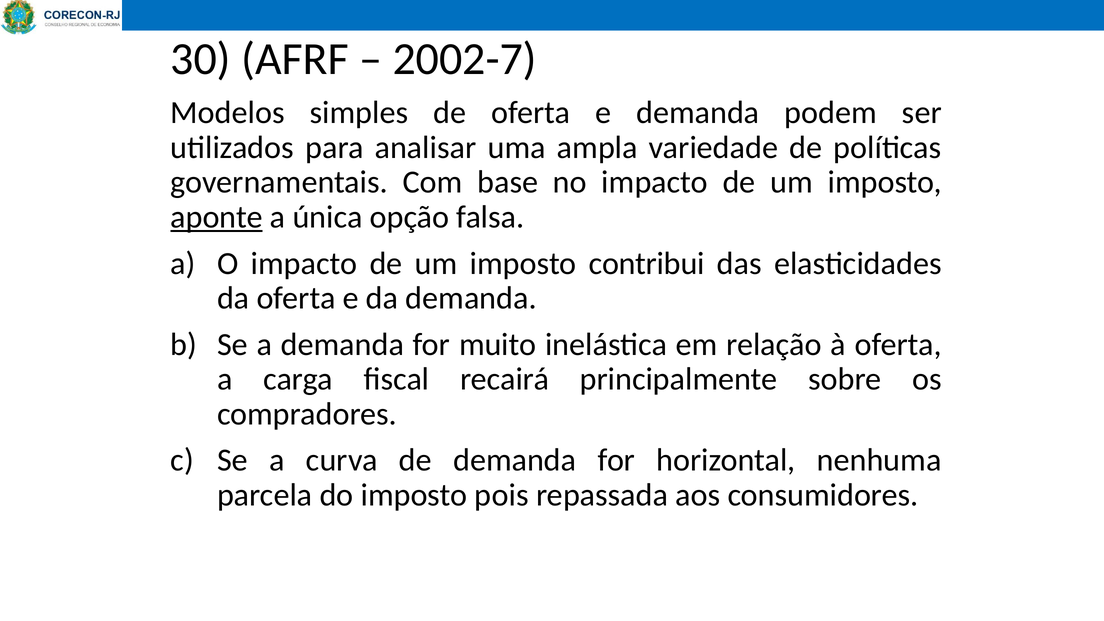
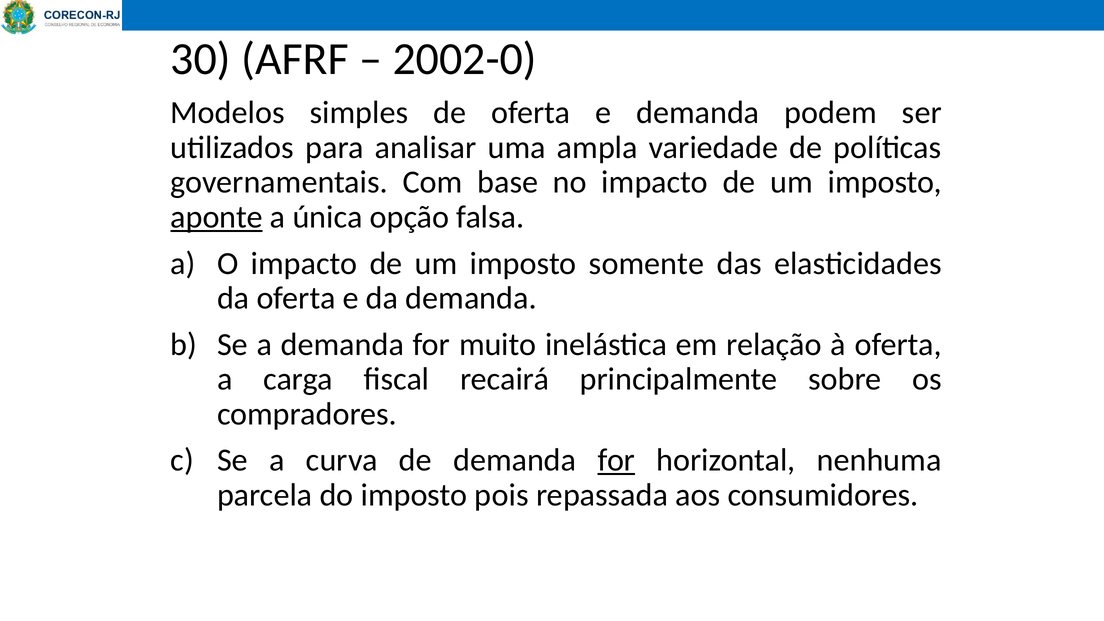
2002-7: 2002-7 -> 2002-0 (465, 59)
contribui: contribui -> somente (647, 263)
for underline: none -> present (616, 460)
